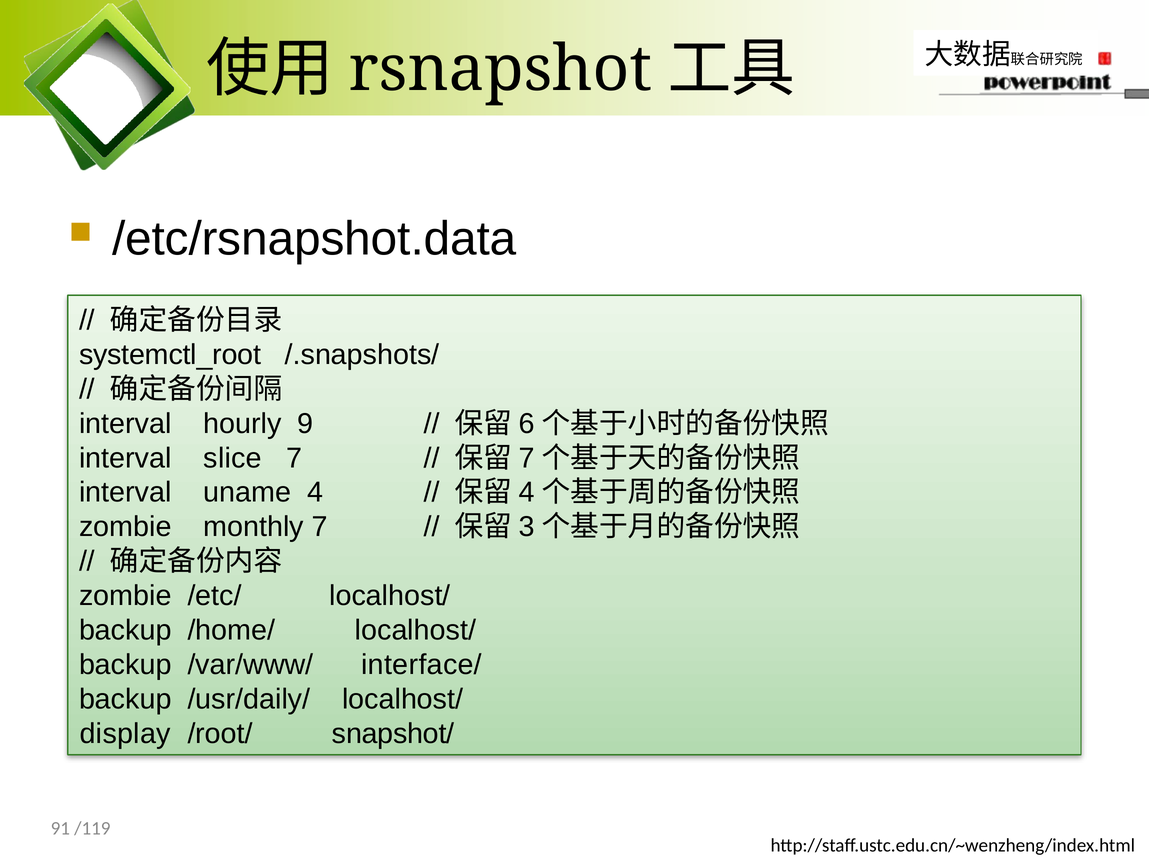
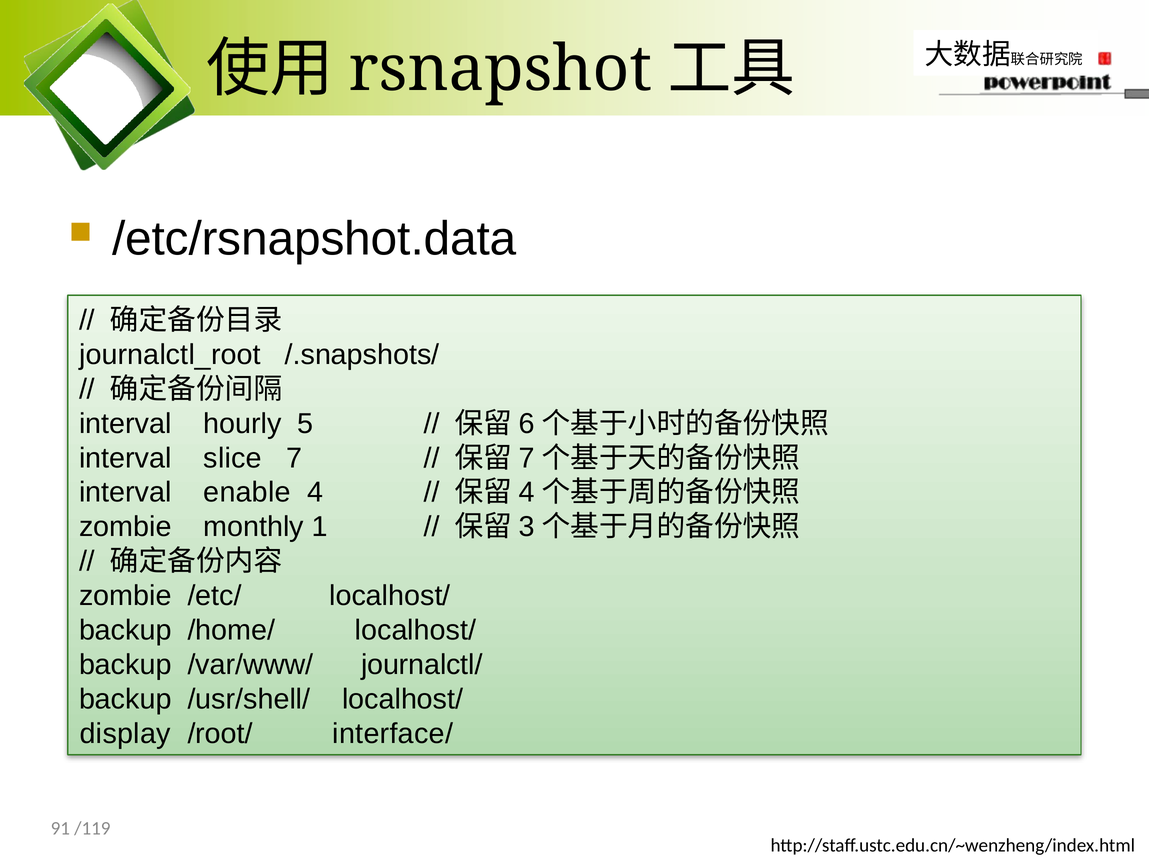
systemctl_root: systemctl_root -> journalctl_root (170, 354)
9: 9 -> 5 (305, 423)
uname: uname -> enable (247, 492)
monthly 7: 7 -> 1 (320, 527)
interface/: interface/ -> journalctl/ (422, 665)
/usr/daily/: /usr/daily/ -> /usr/shell/ (249, 699)
snapshot/: snapshot/ -> interface/ (393, 734)
